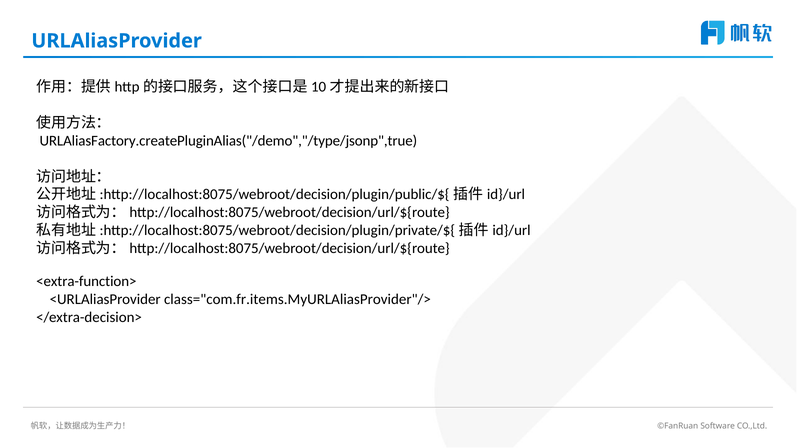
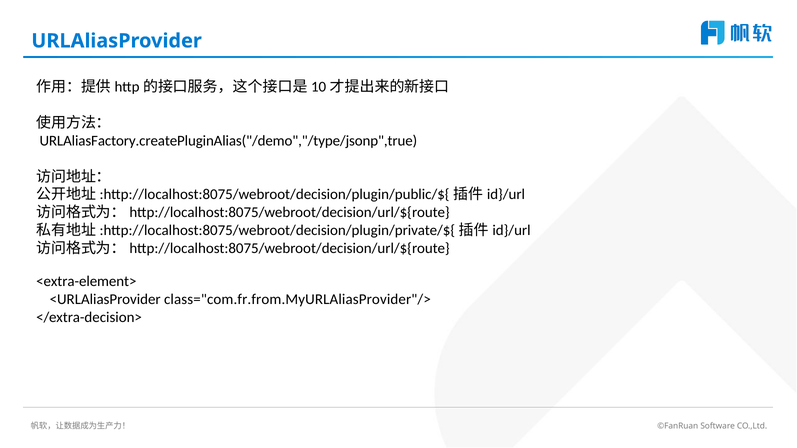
<extra-function>: <extra-function> -> <extra-element> (86, 281)
class="com.fr.items.MyURLAliasProvider"/>: class="com.fr.items.MyURLAliasProvider"/> -> class="com.fr.from.MyURLAliasProvider"/> (297, 299)
